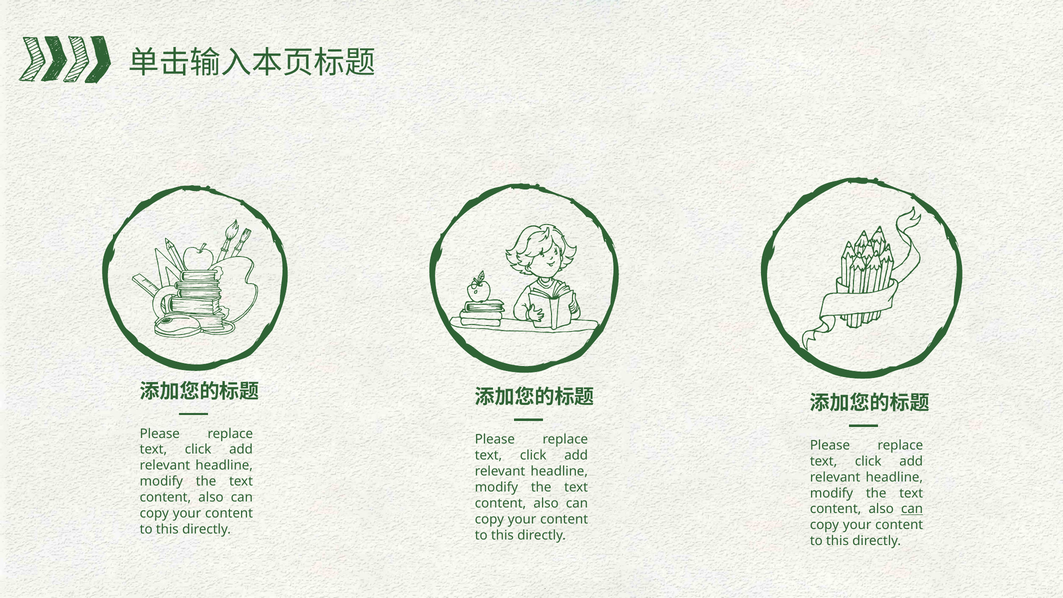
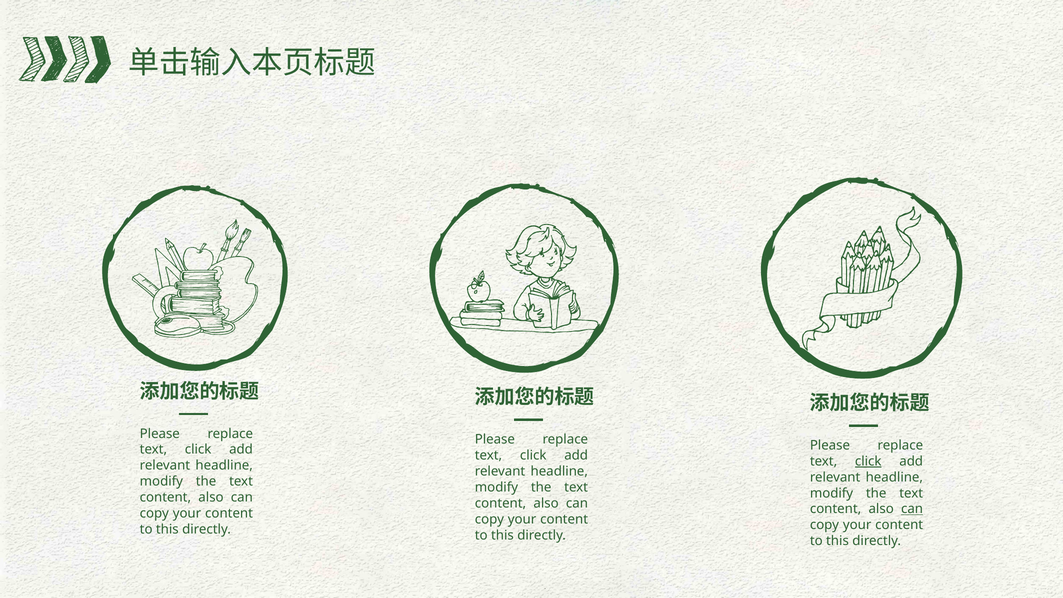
click underline: none -> present (868, 461)
